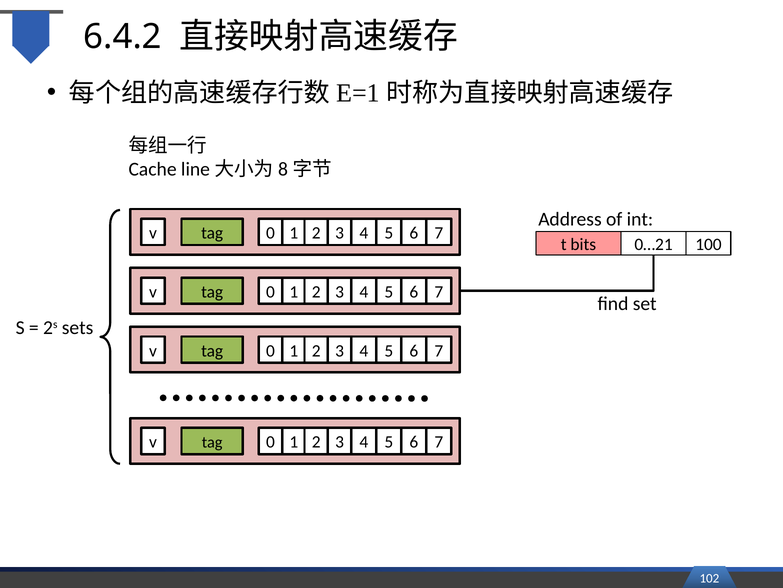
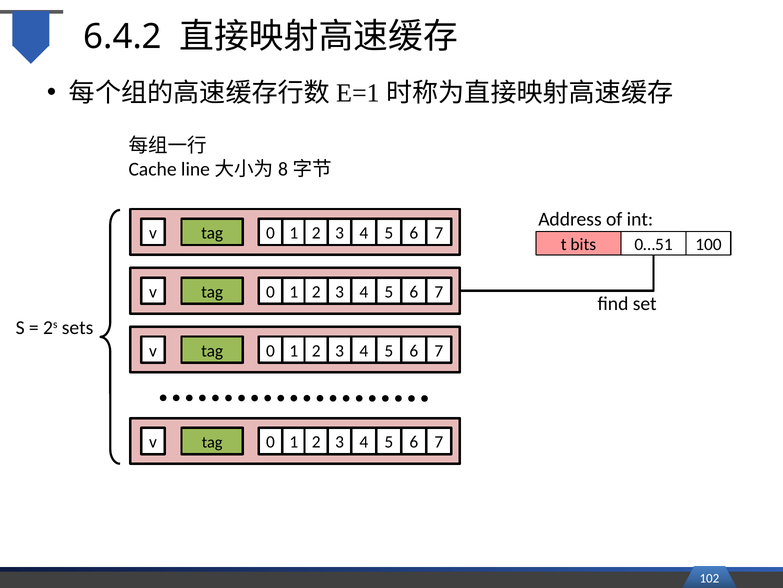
0…21: 0…21 -> 0…51 (654, 244)
